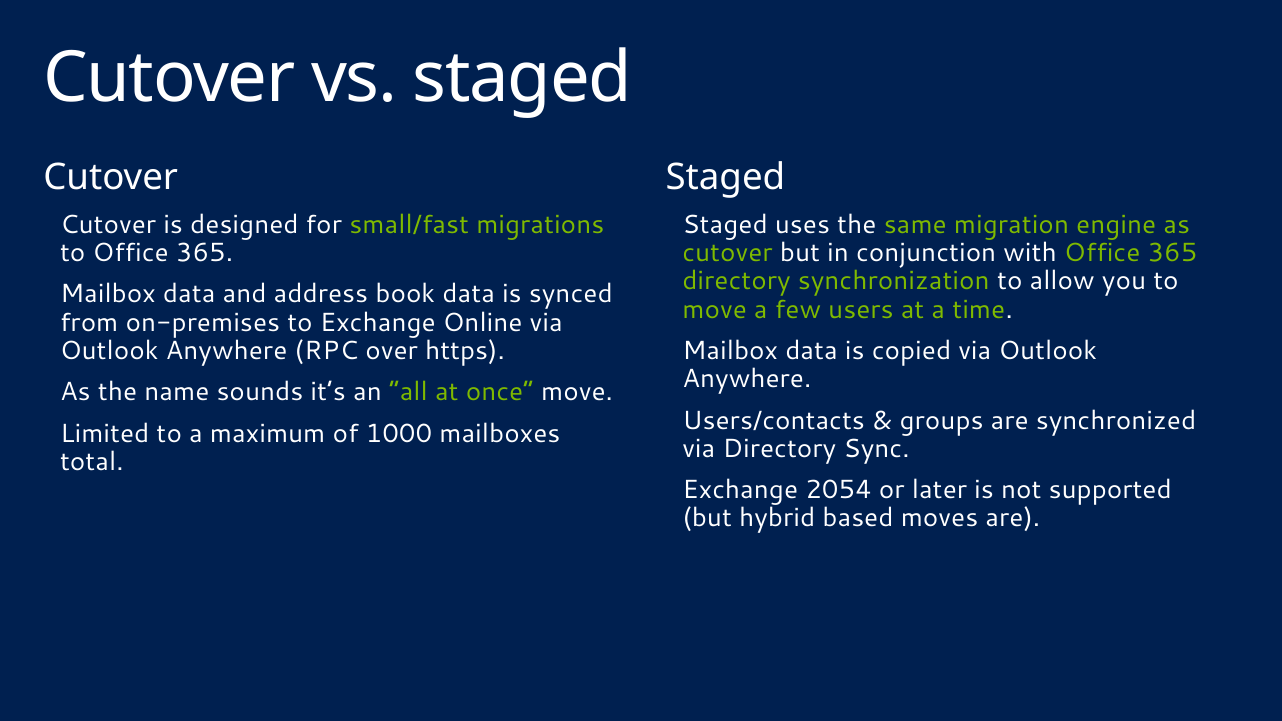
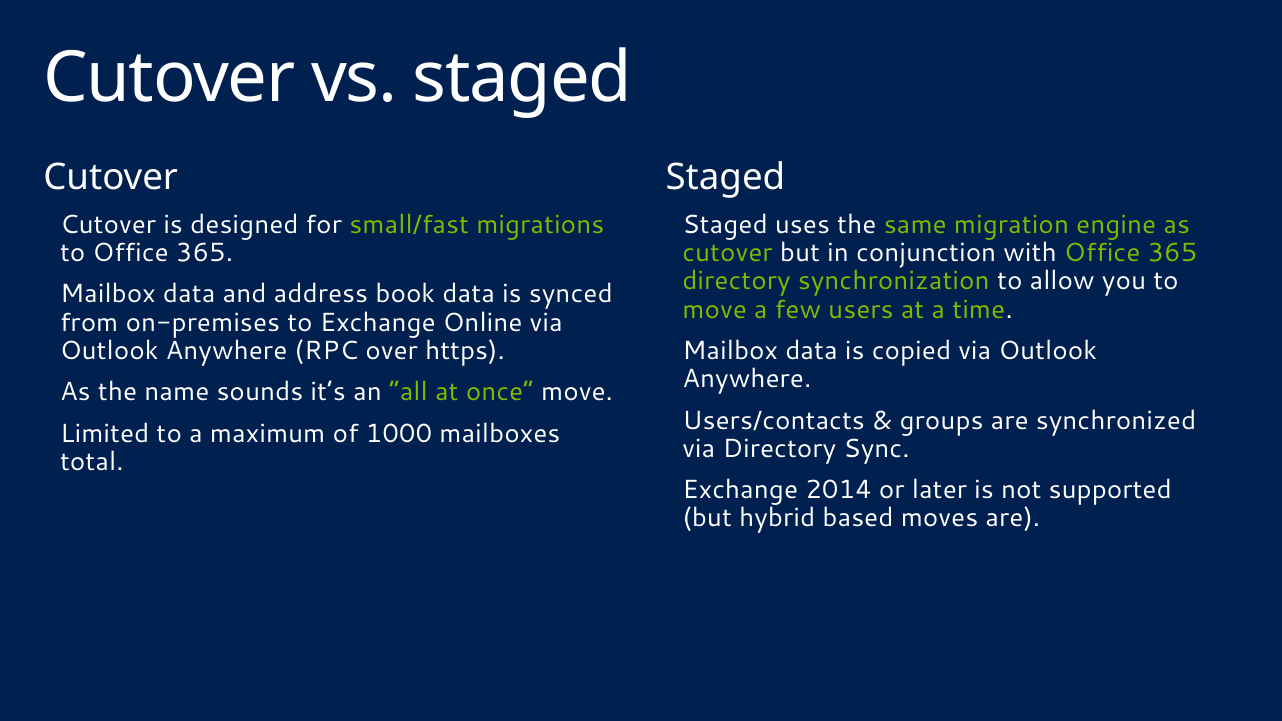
2054: 2054 -> 2014 (839, 490)
